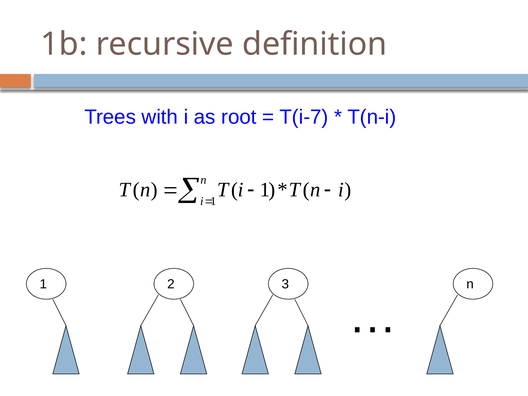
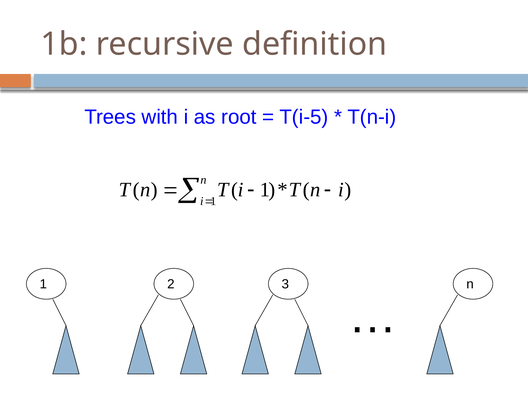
T(i-7: T(i-7 -> T(i-5 (304, 117)
